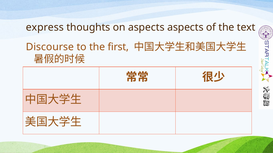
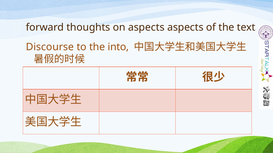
express: express -> forward (45, 28)
first: first -> into (118, 47)
